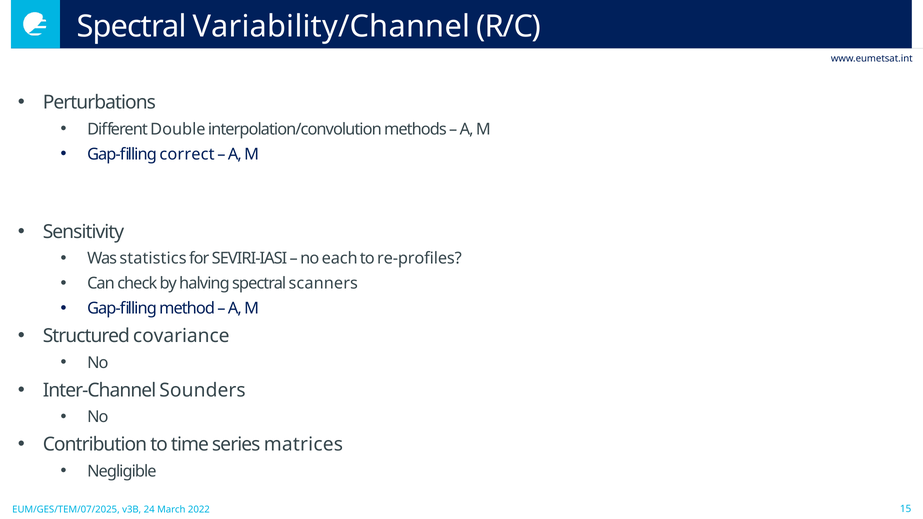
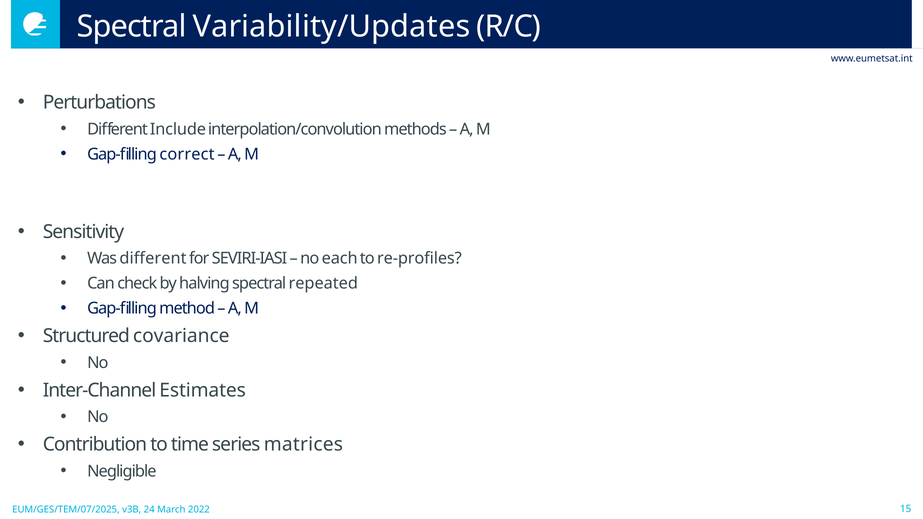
Variability/Channel: Variability/Channel -> Variability/Updates (331, 26)
Double: Double -> Include (178, 129)
Was statistics: statistics -> different (153, 258)
scanners: scanners -> repeated (323, 283)
Sounders: Sounders -> Estimates (203, 390)
